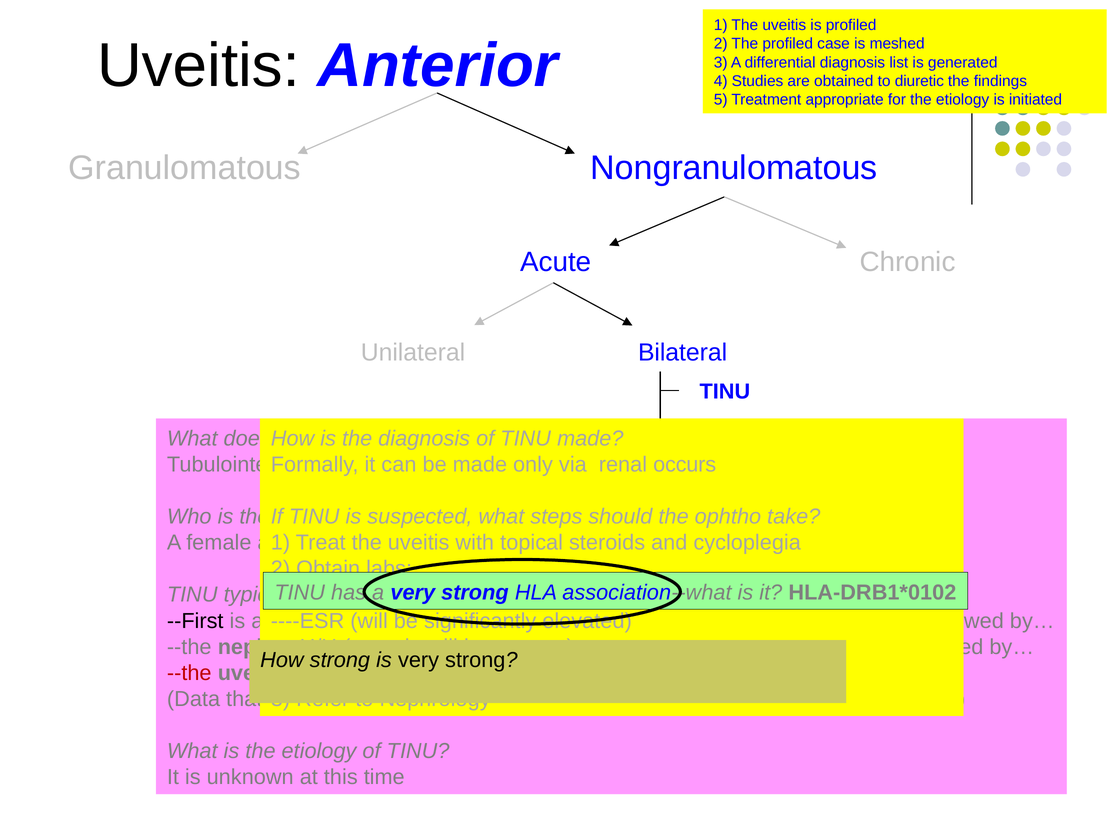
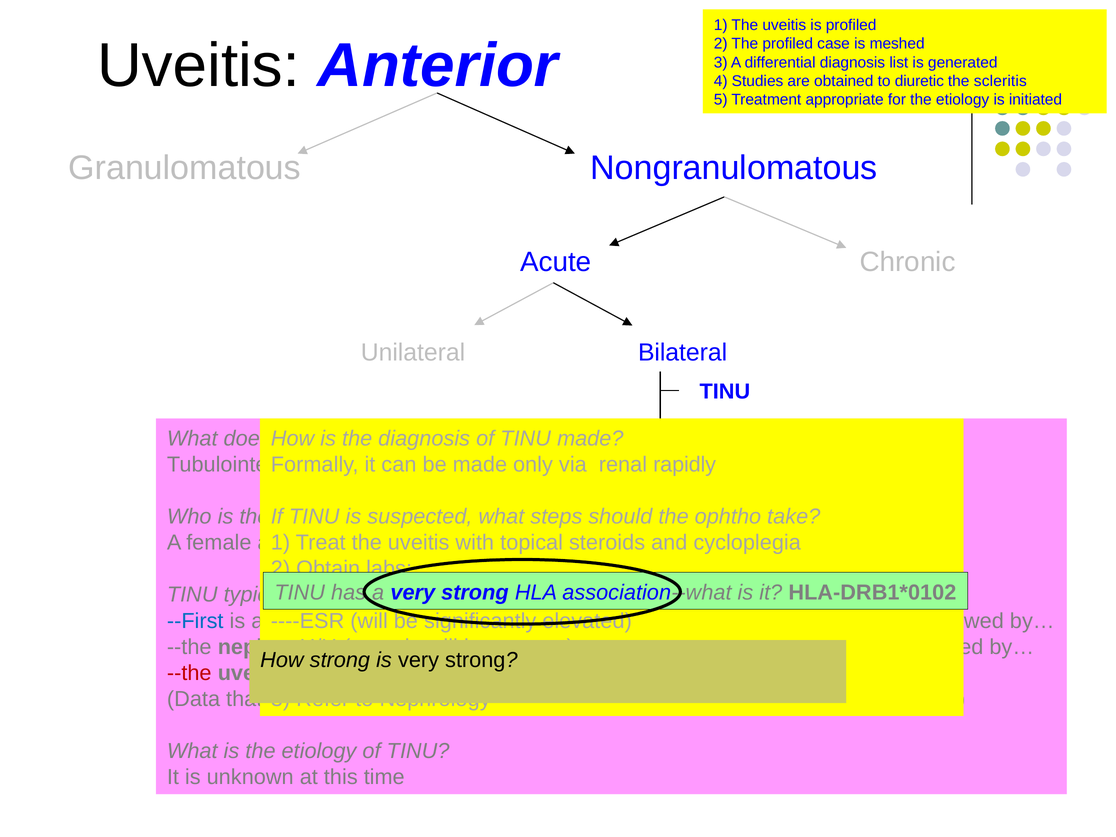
findings: findings -> scleritis (1000, 81)
occurs: occurs -> rapidly (685, 465)
--First colour: black -> blue (195, 621)
